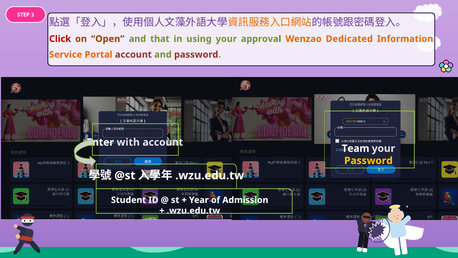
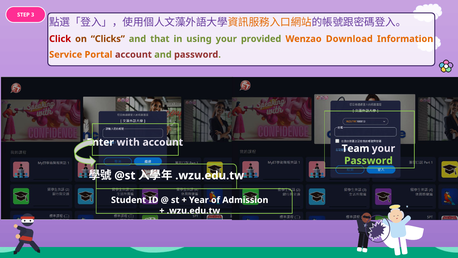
Open: Open -> Clicks (108, 39)
approval: approval -> provided (261, 39)
Dedicated: Dedicated -> Download (349, 39)
Password colour: yellow -> light green (368, 160)
